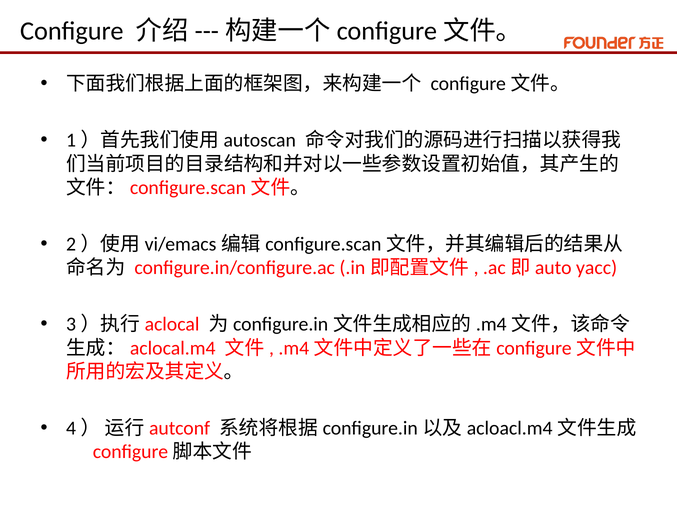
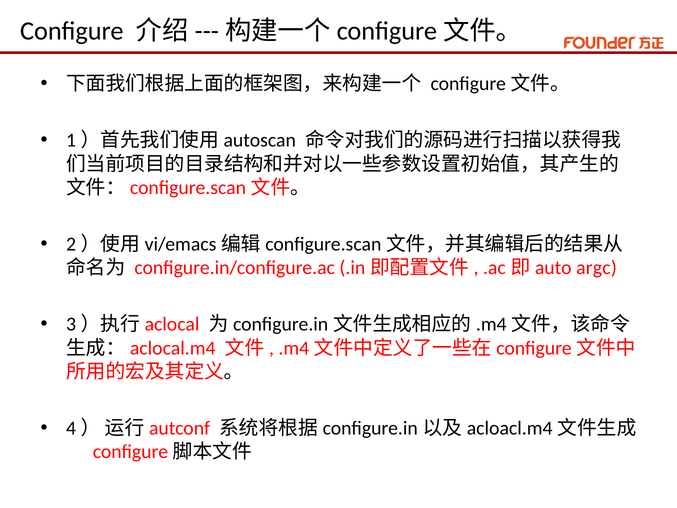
yacc: yacc -> argc (597, 268)
